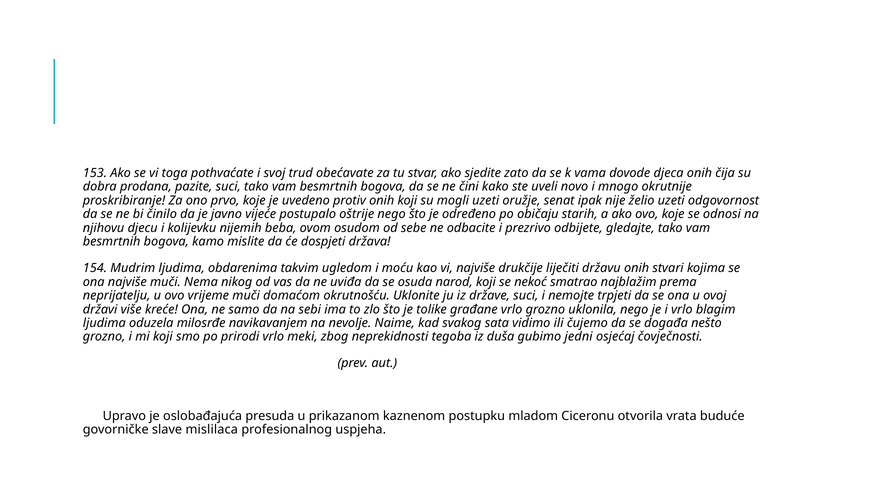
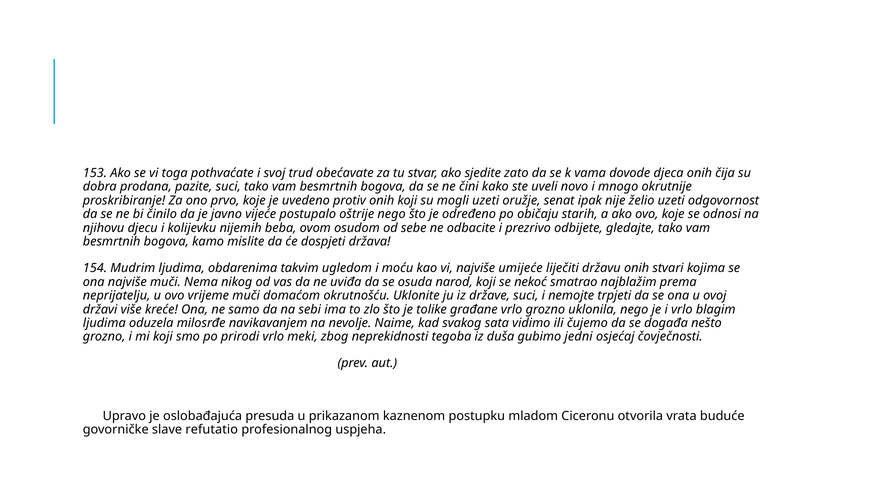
drukčije: drukčije -> umijeće (521, 268)
mislilaca: mislilaca -> refutatio (212, 430)
